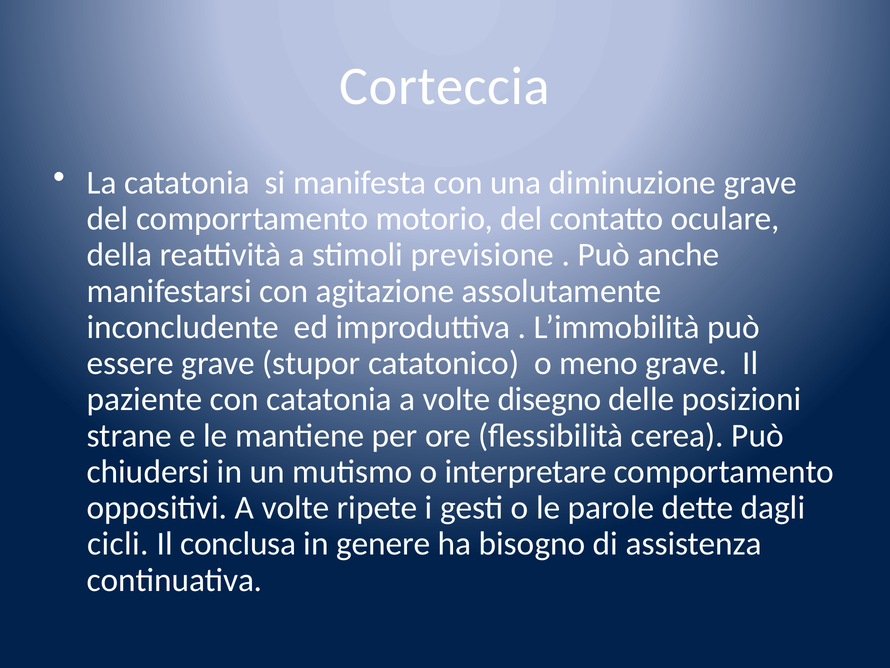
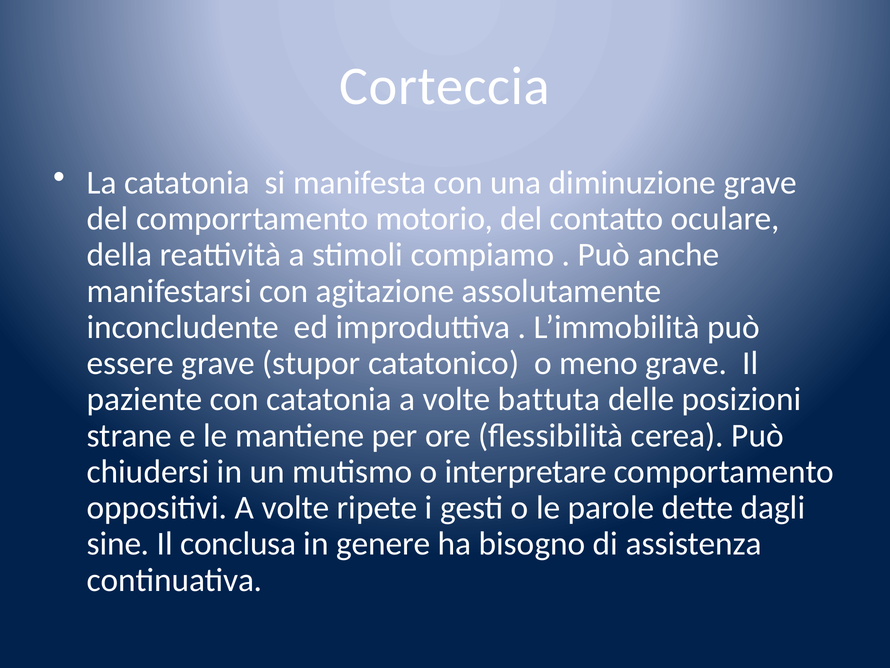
previsione: previsione -> compiamo (482, 255)
disegno: disegno -> battuta (549, 399)
cicli: cicli -> sine (118, 543)
